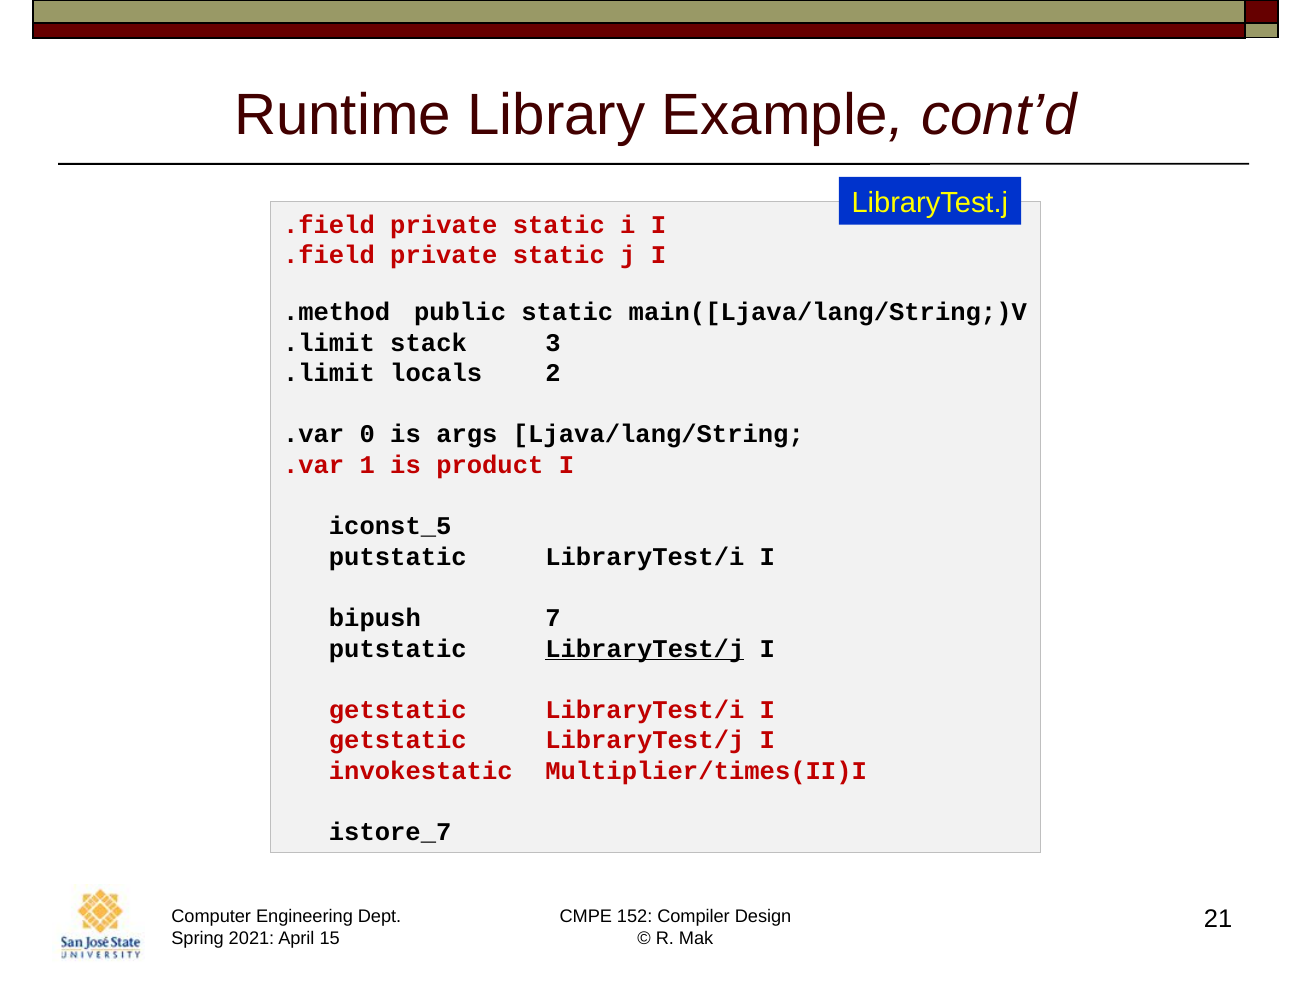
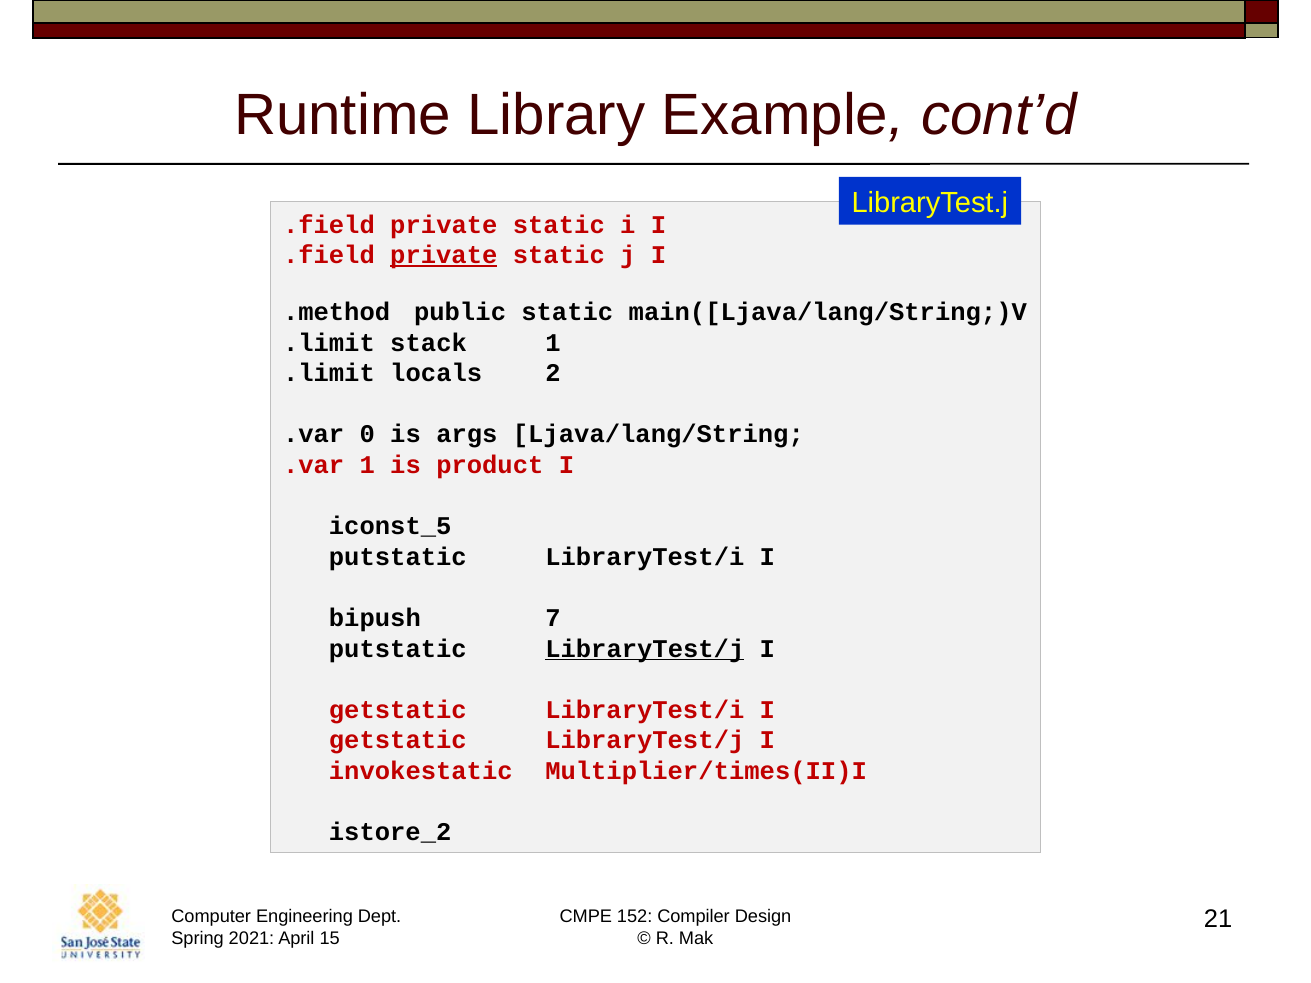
private underline: none -> present (444, 255)
stack 3: 3 -> 1 (553, 343)
istore_7: istore_7 -> istore_2 (390, 832)
